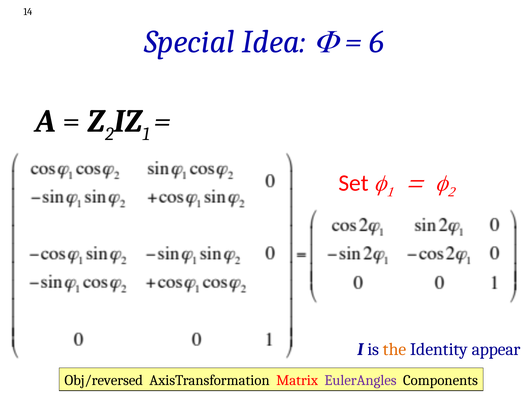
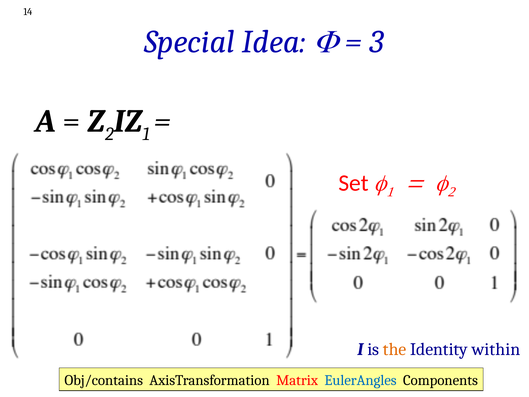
6: 6 -> 3 (377, 42)
appear: appear -> within (496, 349)
Obj/reversed: Obj/reversed -> Obj/contains (104, 380)
EulerAngles colour: purple -> blue (361, 380)
